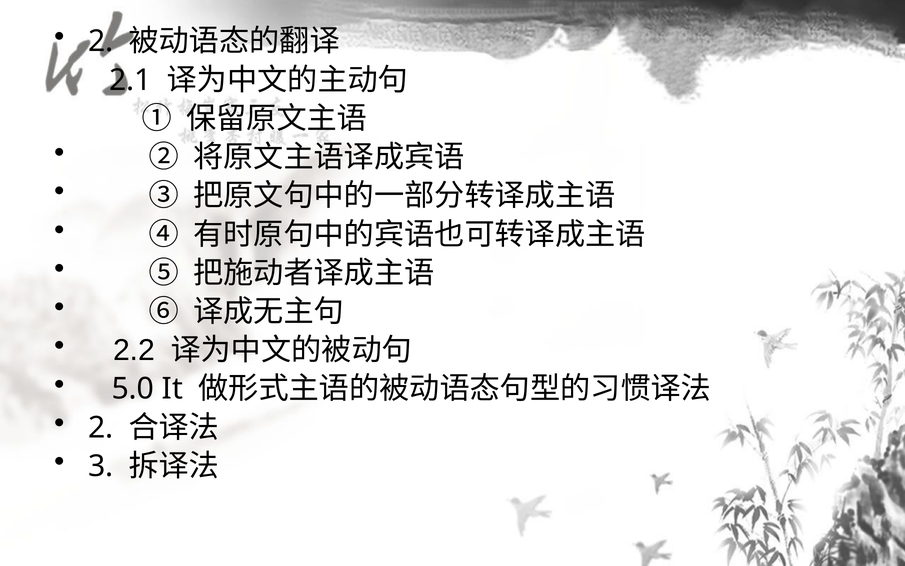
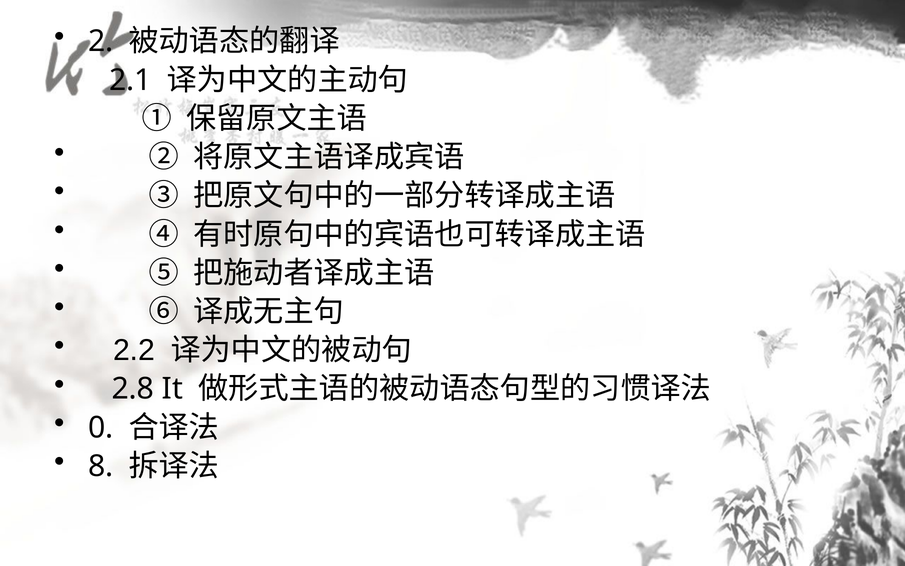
5.0: 5.0 -> 2.8 (133, 389)
2: 2 -> 0 (101, 427)
3: 3 -> 8 (101, 466)
